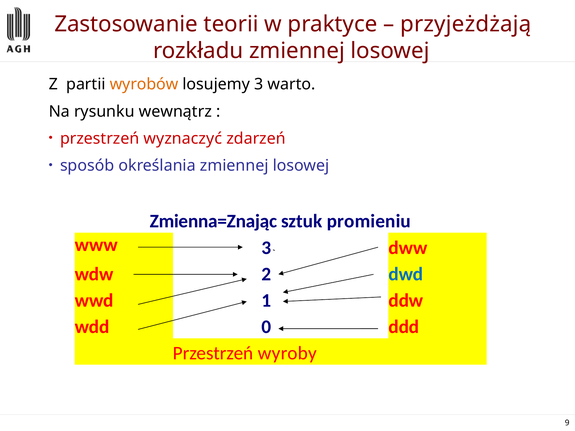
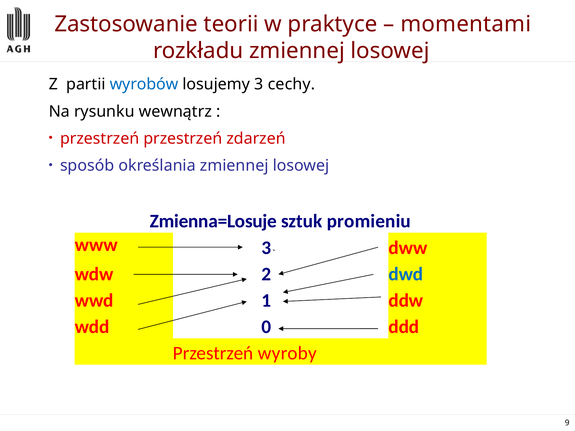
przyjeżdżają: przyjeżdżają -> momentami (466, 24)
wyrobów colour: orange -> blue (144, 84)
warto: warto -> cechy (291, 84)
przestrzeń wyznaczyć: wyznaczyć -> przestrzeń (183, 139)
Zmienna=Znając: Zmienna=Znając -> Zmienna=Losuje (213, 221)
